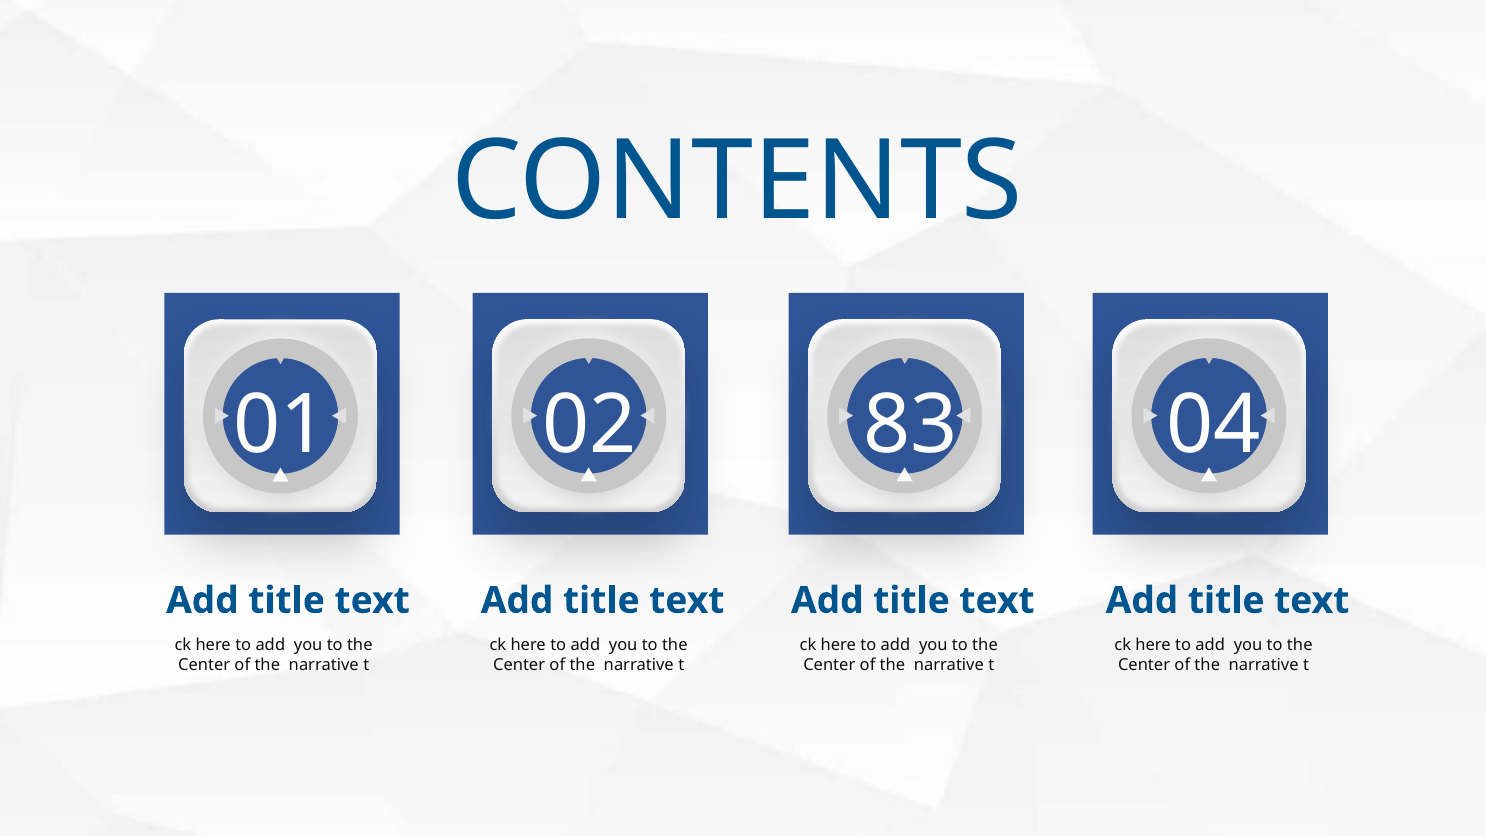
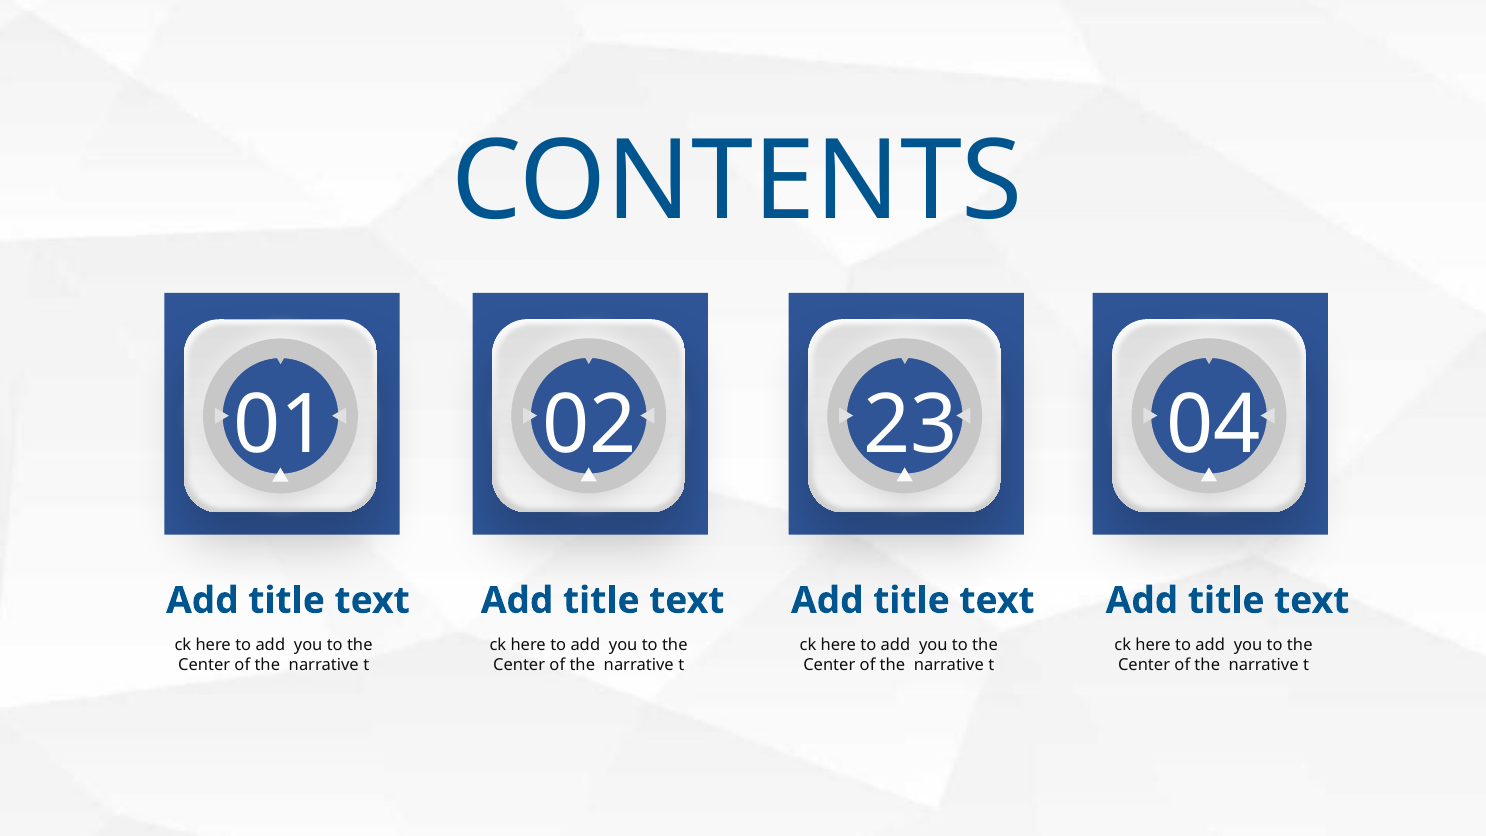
83: 83 -> 23 (911, 426)
